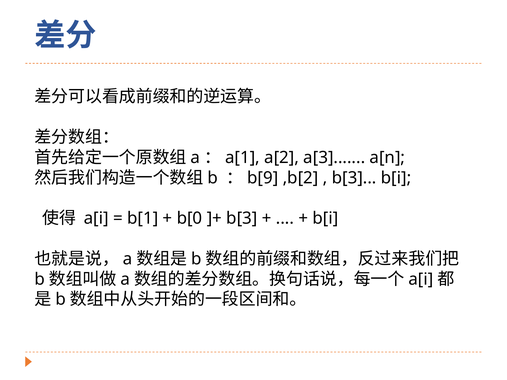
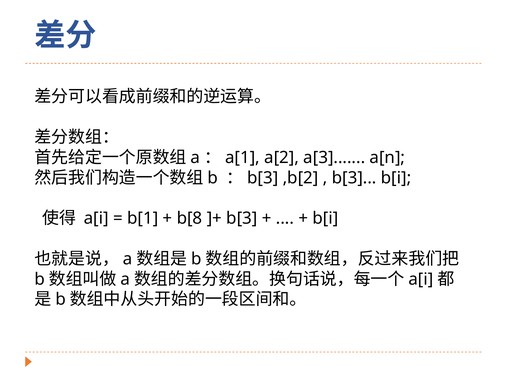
b[9: b[9 -> b[3 (263, 178)
b[0: b[0 -> b[8 (190, 218)
